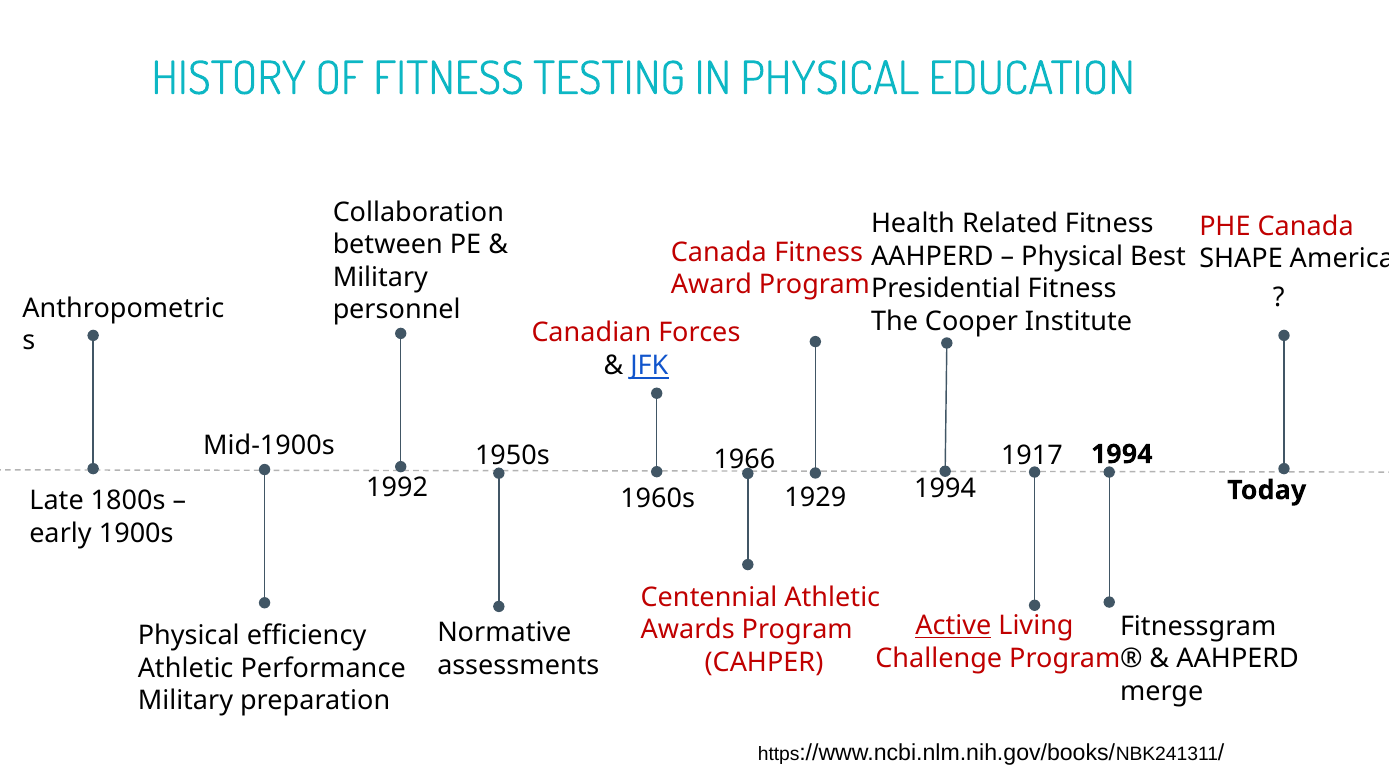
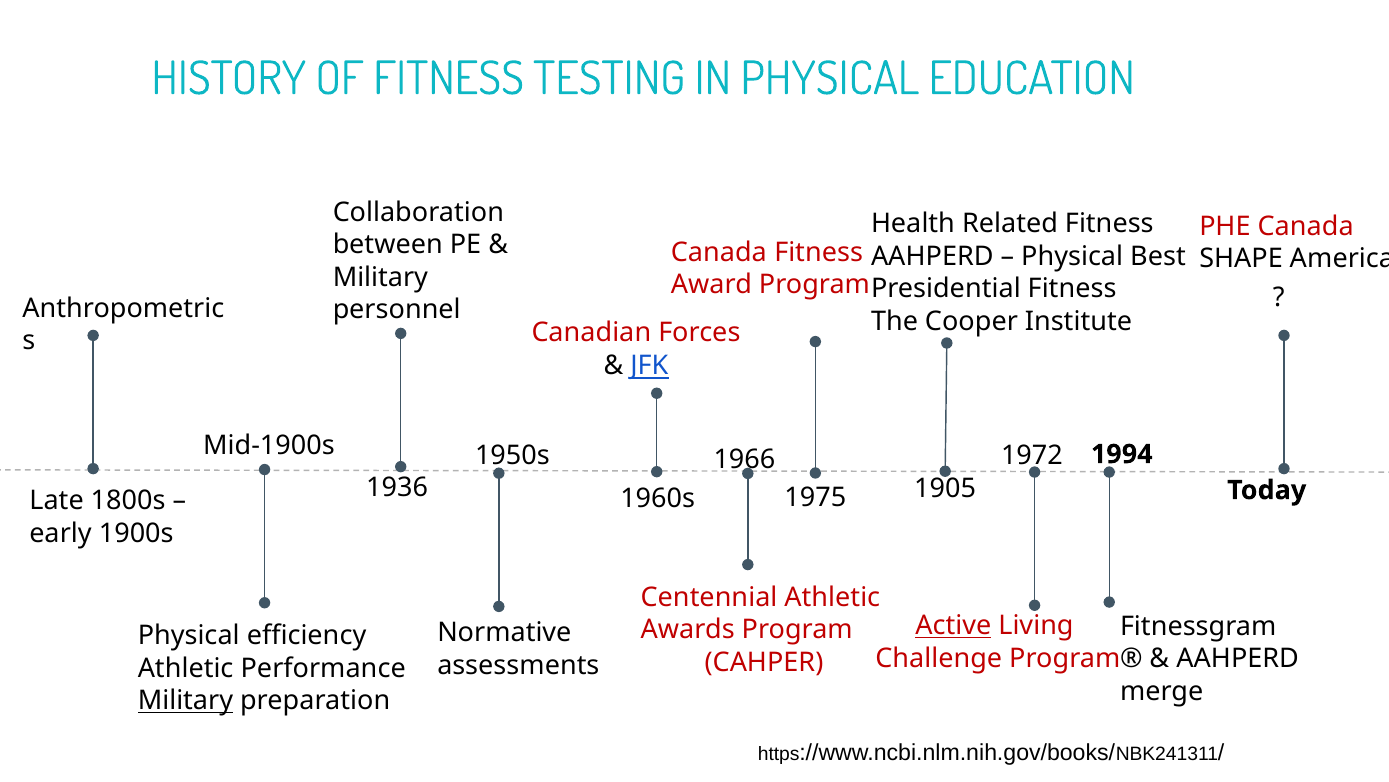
1917: 1917 -> 1972 (1032, 456)
1992: 1992 -> 1936 (397, 488)
1994: 1994 -> 1905 (945, 489)
1929: 1929 -> 1975 (815, 498)
Military underline: none -> present (185, 700)
